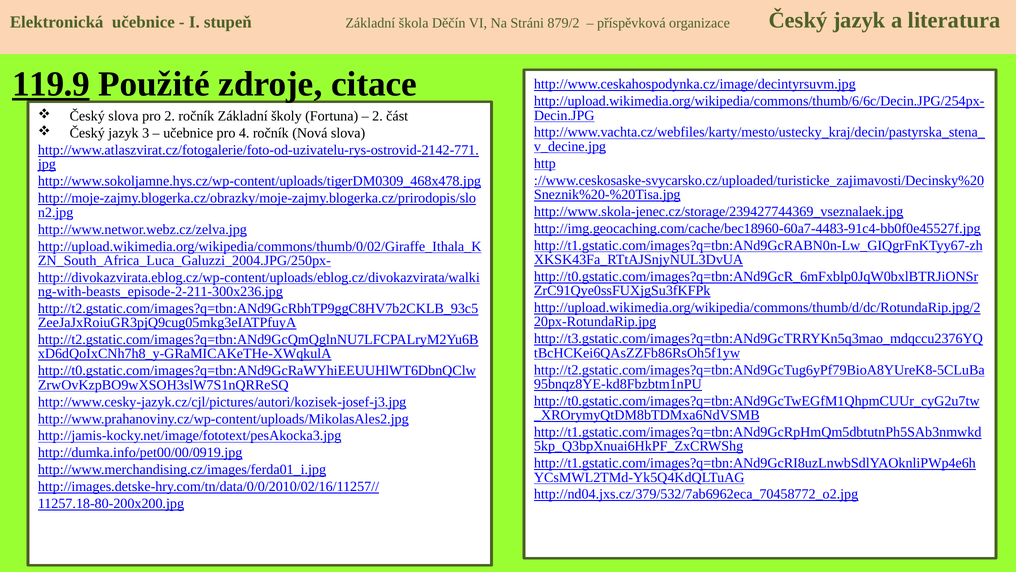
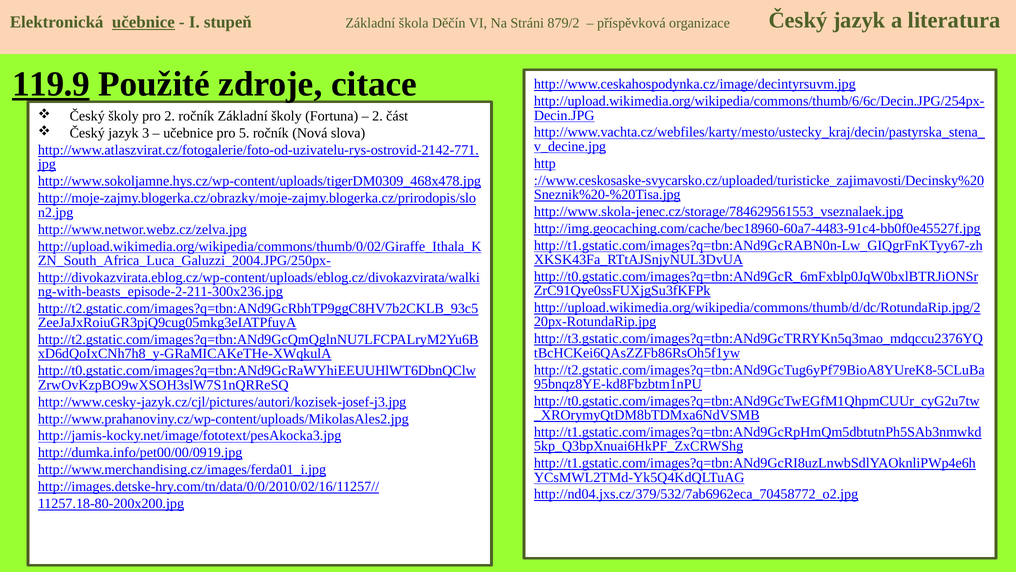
učebnice underline: none -> present (143, 22)
Český slova: slova -> školy (123, 116)
4: 4 -> 5 (244, 133)
http://www.skola-jenec.cz/storage/239427744369_vseznalaek.jpg: http://www.skola-jenec.cz/storage/239427744369_vseznalaek.jpg -> http://www.skola-jenec.cz/storage/784629561553_vseznalaek.jpg (719, 211)
